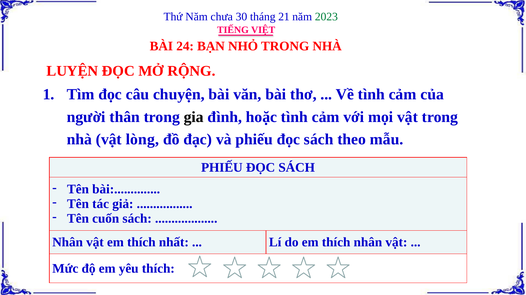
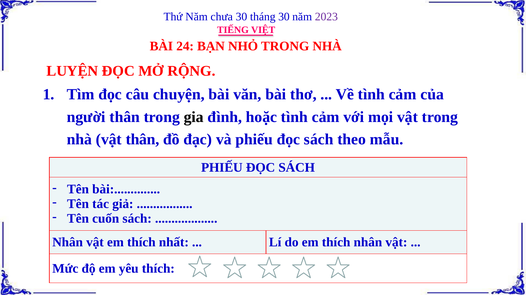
tháng 21: 21 -> 30 (284, 17)
2023 colour: green -> purple (326, 17)
vật lòng: lòng -> thân (143, 140)
